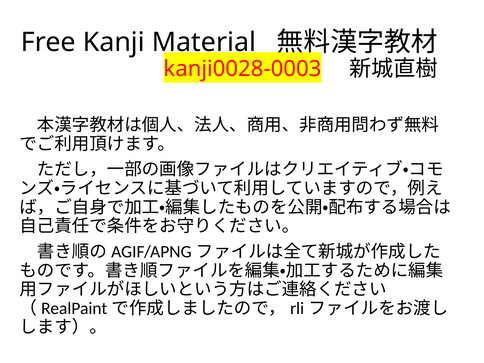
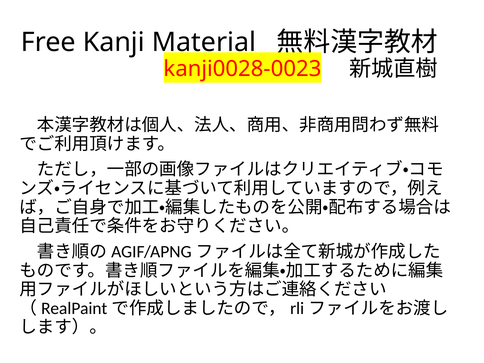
kanji0028-0003: kanji0028-0003 -> kanji0028-0023 (242, 69)
